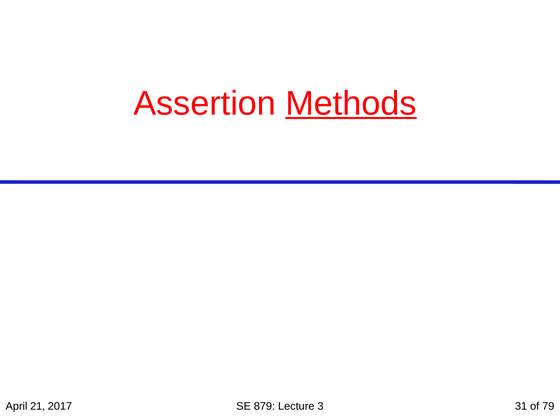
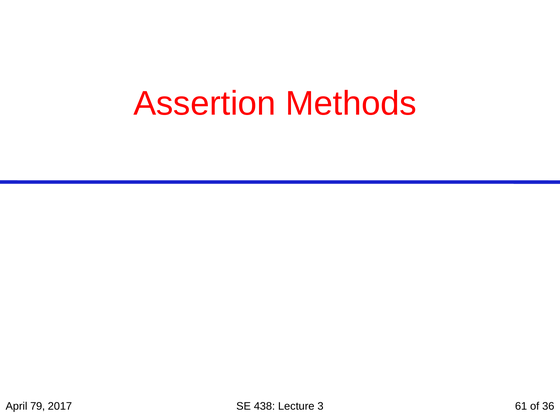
Methods underline: present -> none (351, 103)
21: 21 -> 79 (38, 406)
879: 879 -> 438 (264, 406)
31: 31 -> 61 (521, 406)
79: 79 -> 36 (548, 406)
